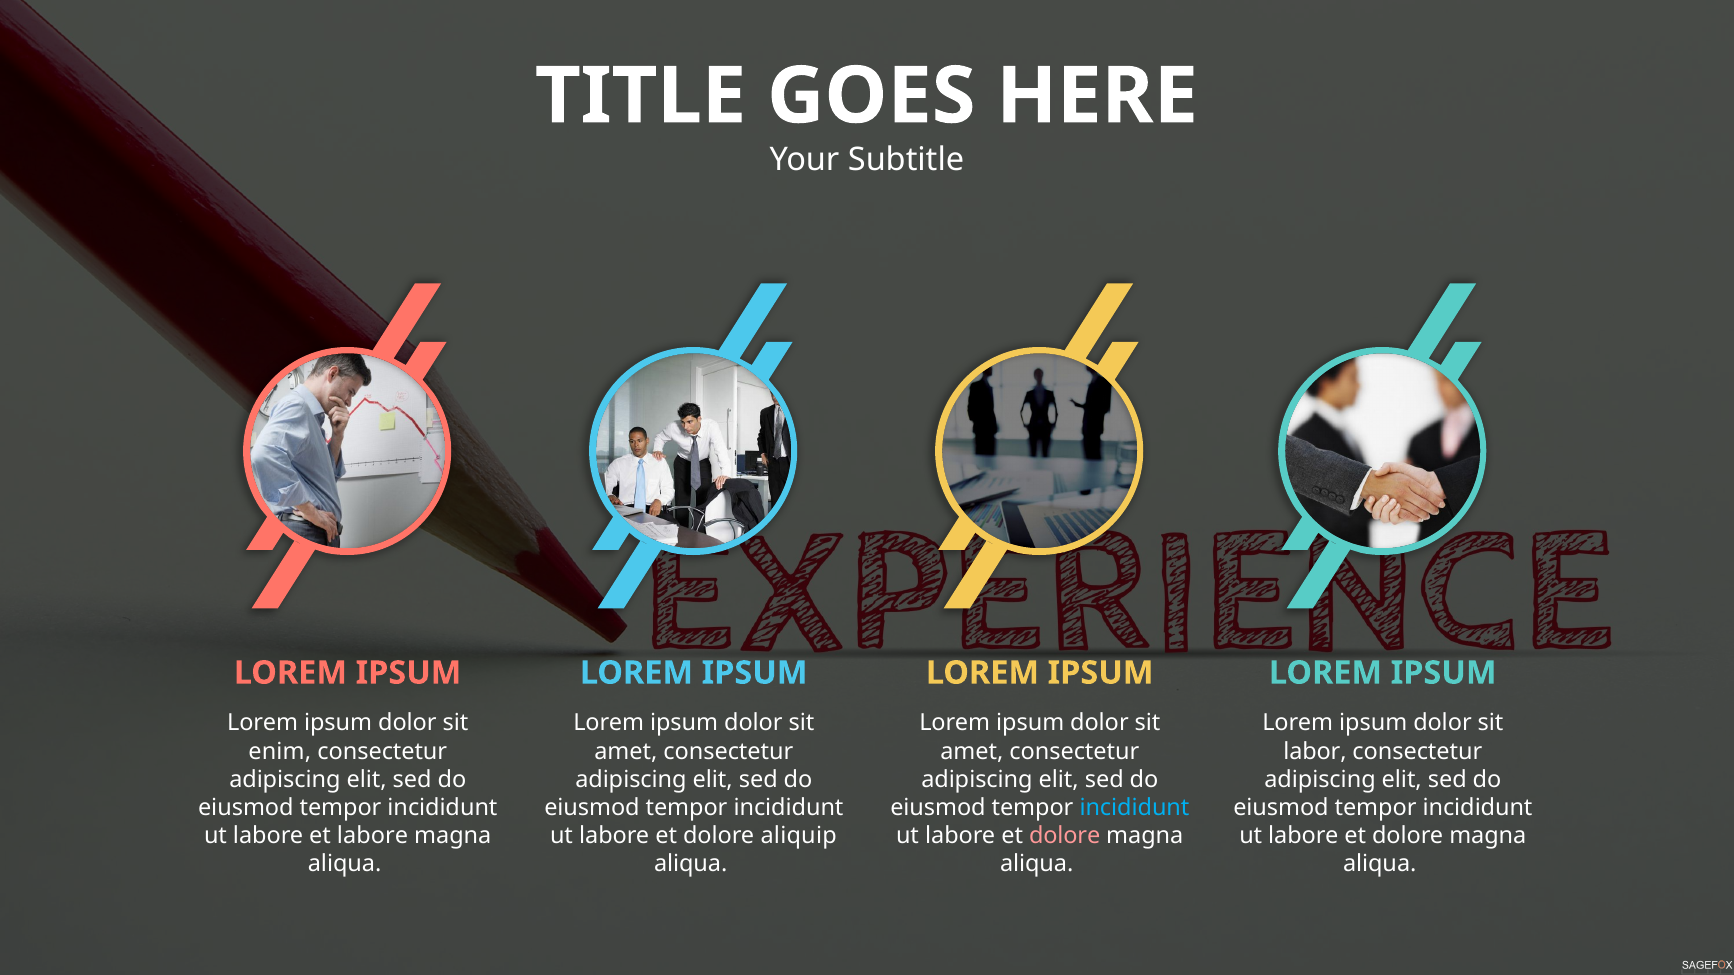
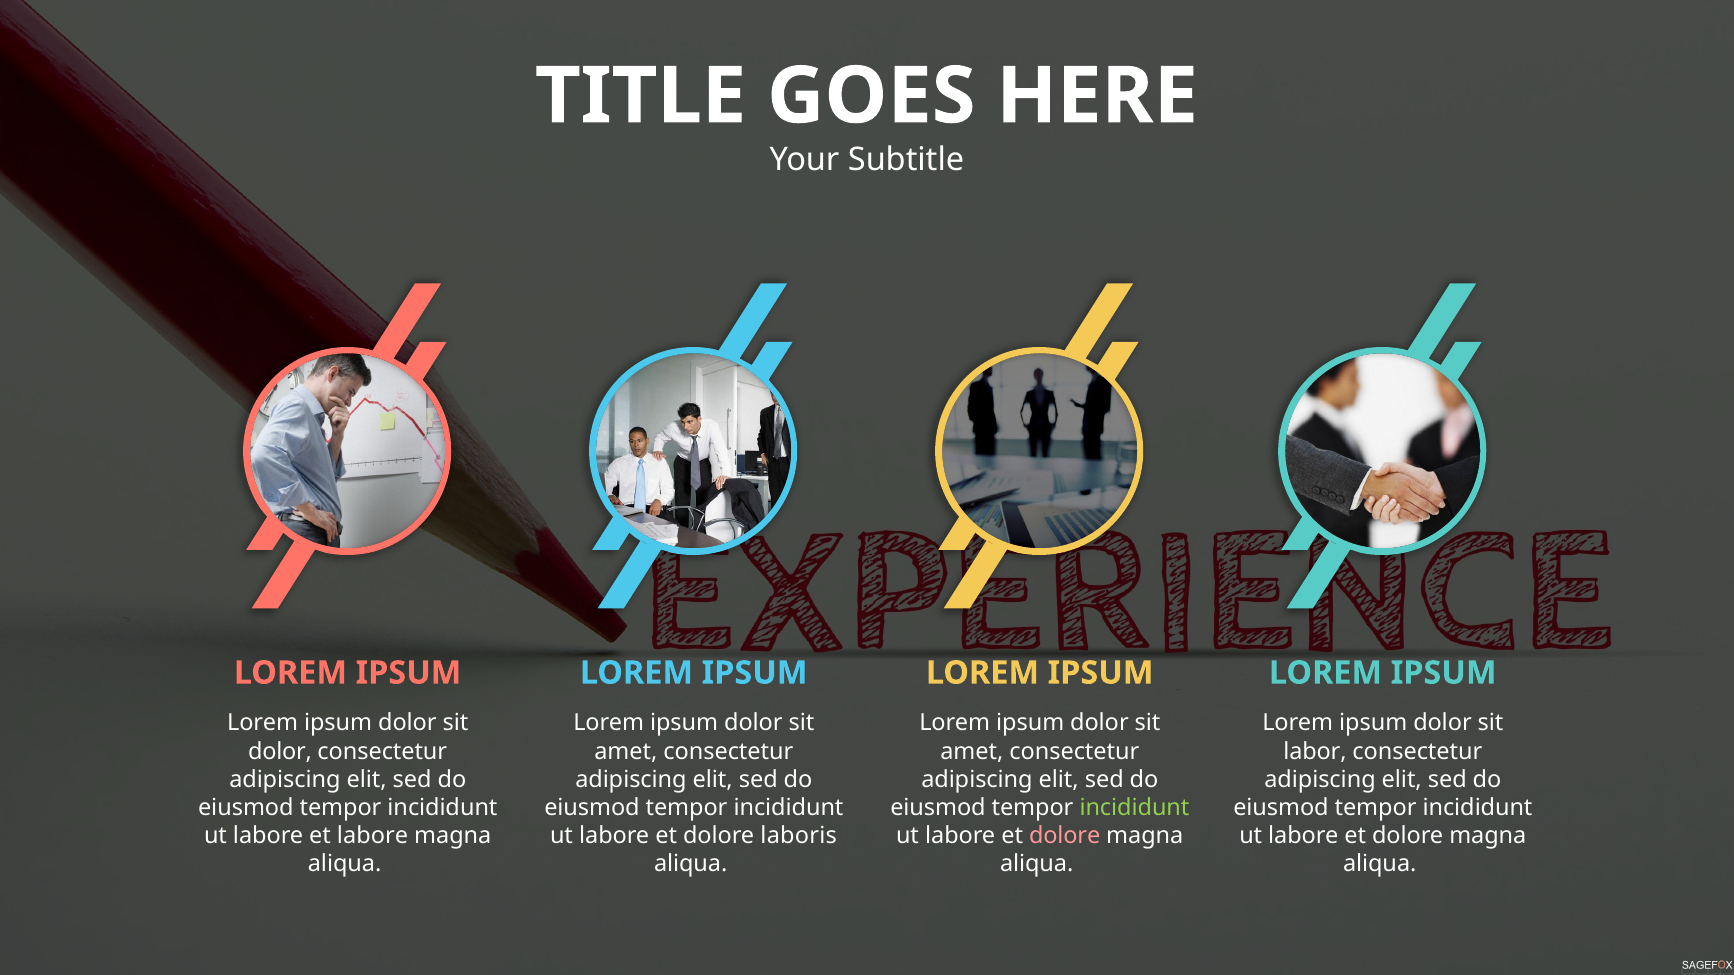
enim: enim -> dolor (280, 752)
incididunt colour: light blue -> light green (1134, 808)
aliquip: aliquip -> laboris (799, 836)
